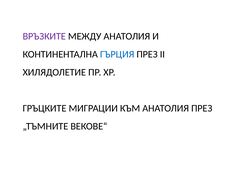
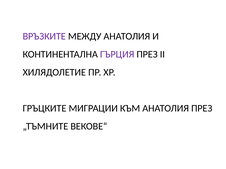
ГЪРЦИЯ colour: blue -> purple (117, 54)
